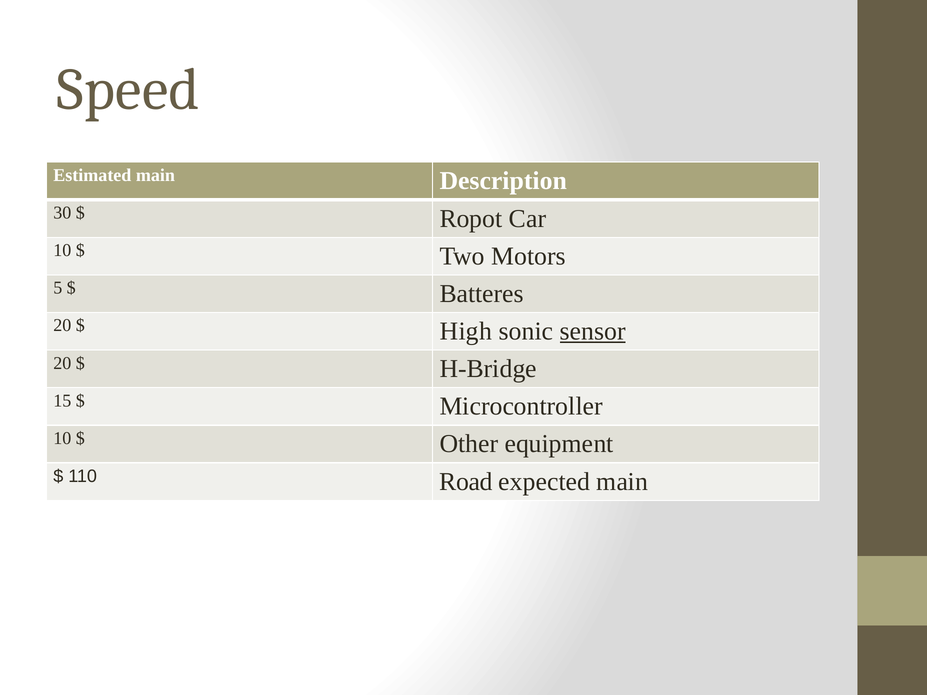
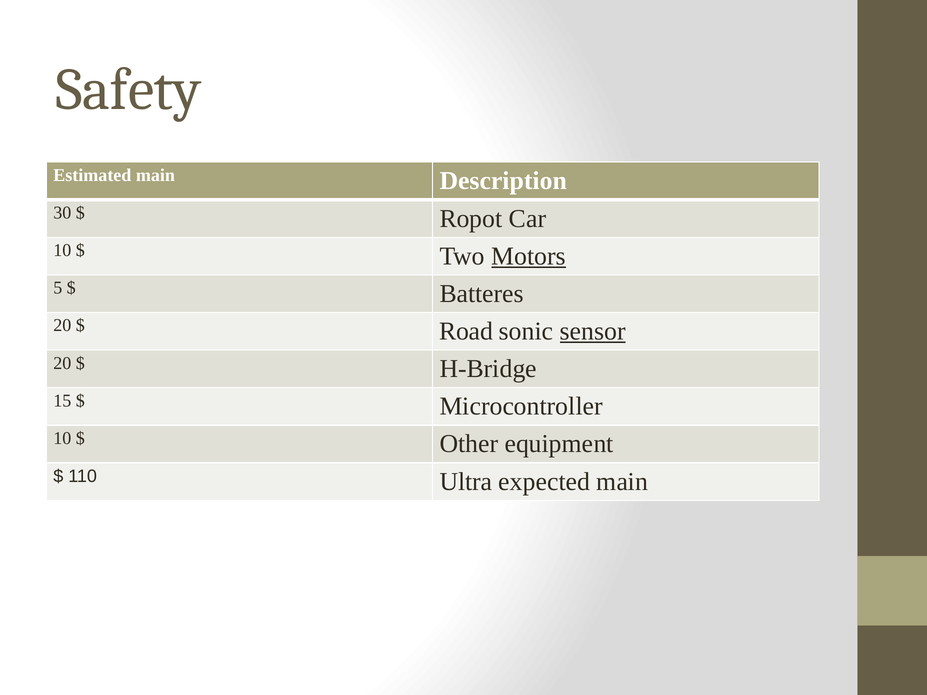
Speed: Speed -> Safety (129, 90)
Motors underline: none -> present (529, 256)
High: High -> Road (466, 331)
Road: Road -> Ultra (466, 482)
